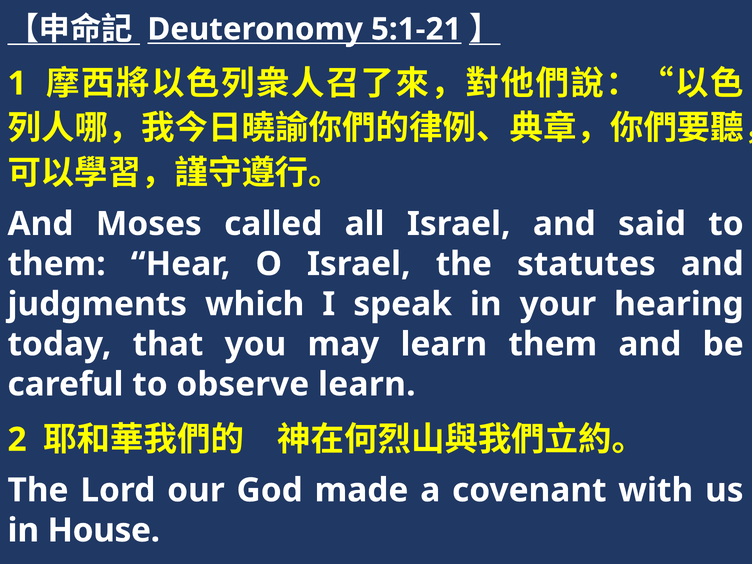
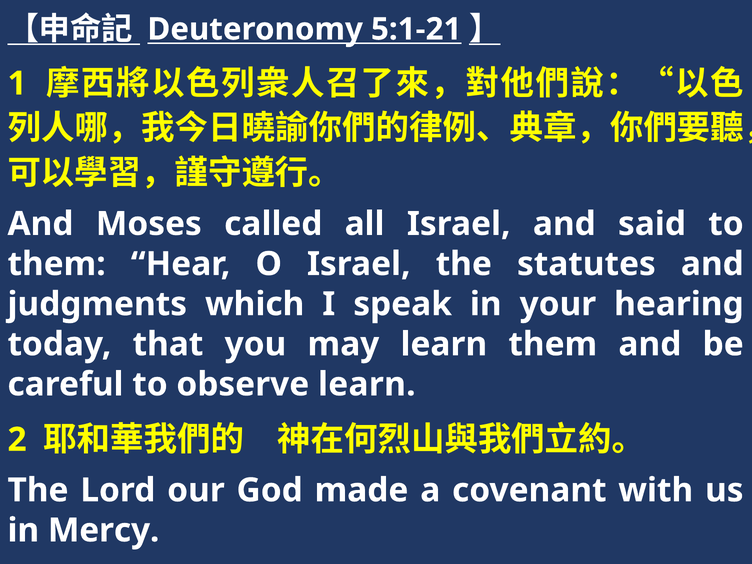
House: House -> Mercy (104, 530)
